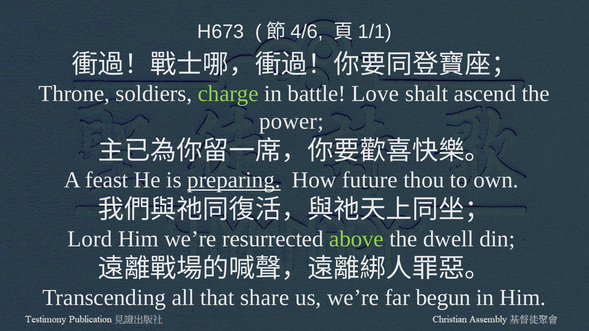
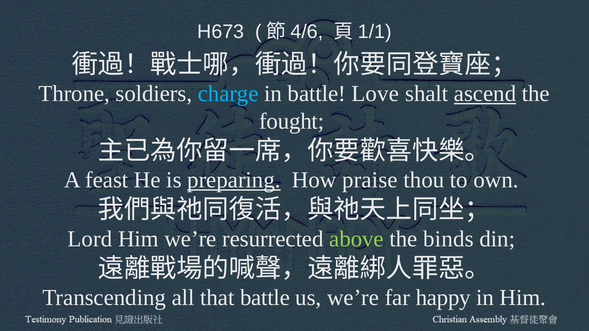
charge colour: light green -> light blue (228, 94)
ascend underline: none -> present (485, 94)
power: power -> fought (292, 121)
future: future -> praise (370, 180)
dwell: dwell -> binds (448, 239)
that share: share -> battle (265, 298)
begun: begun -> happy (443, 298)
